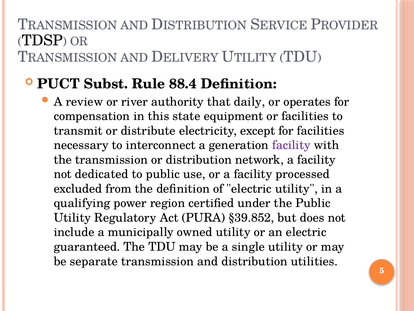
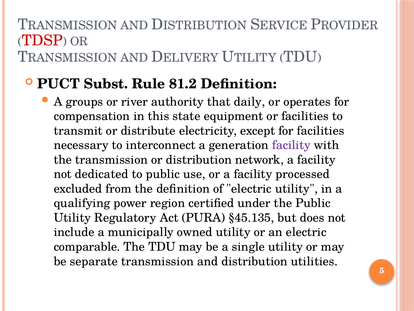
TDSP colour: black -> red (42, 41)
88.4: 88.4 -> 81.2 (183, 84)
review: review -> groups (85, 102)
§39.852: §39.852 -> §45.135 (251, 217)
guaranteed: guaranteed -> comparable (87, 246)
